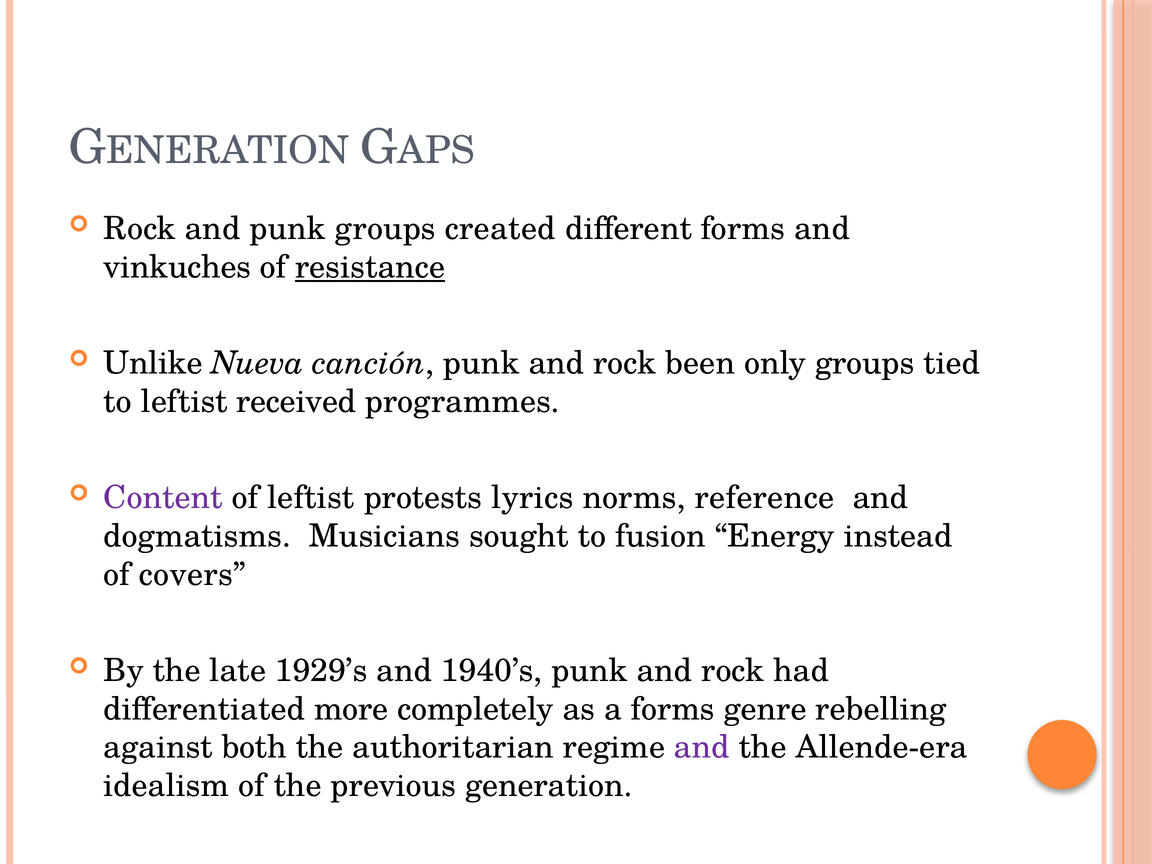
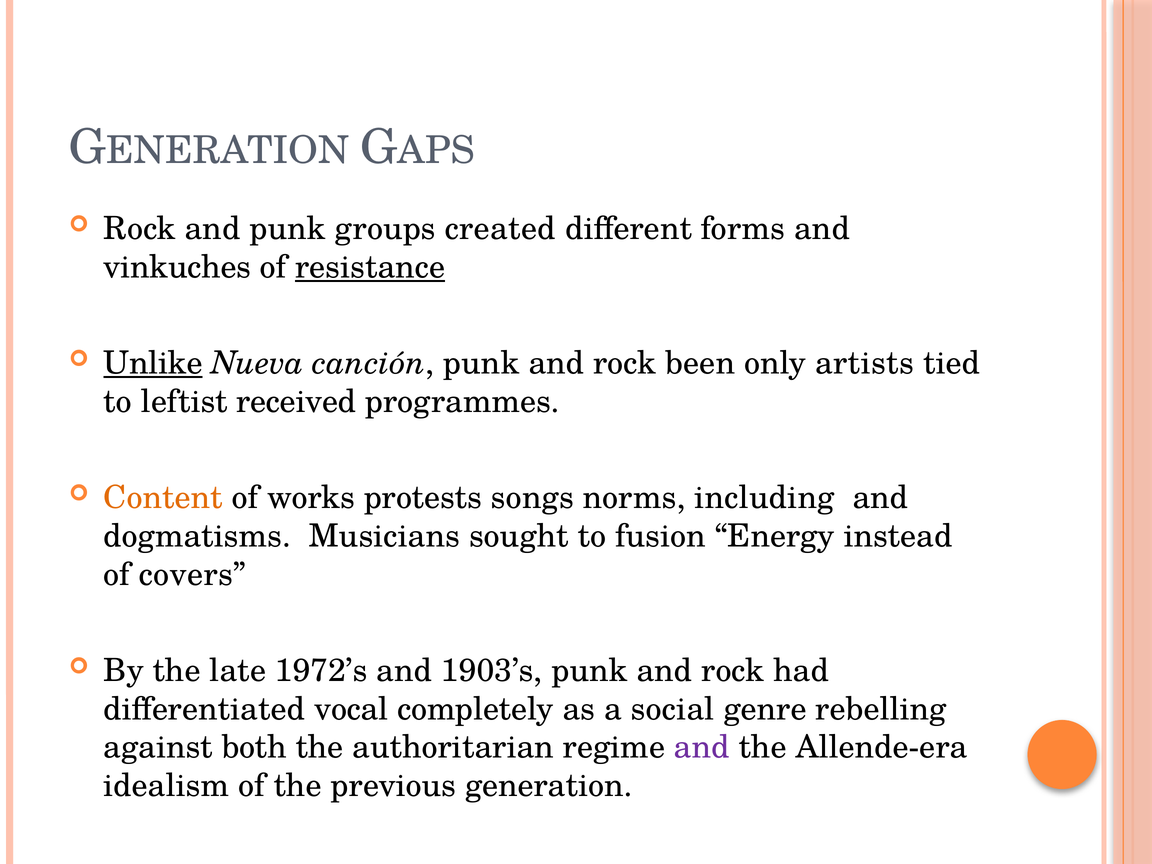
Unlike underline: none -> present (153, 363)
only groups: groups -> artists (865, 363)
Content colour: purple -> orange (163, 498)
of leftist: leftist -> works (311, 498)
lyrics: lyrics -> songs (532, 498)
reference: reference -> including (765, 498)
1929’s: 1929’s -> 1972’s (321, 671)
1940’s: 1940’s -> 1903’s (492, 671)
more: more -> vocal (351, 709)
a forms: forms -> social (673, 709)
